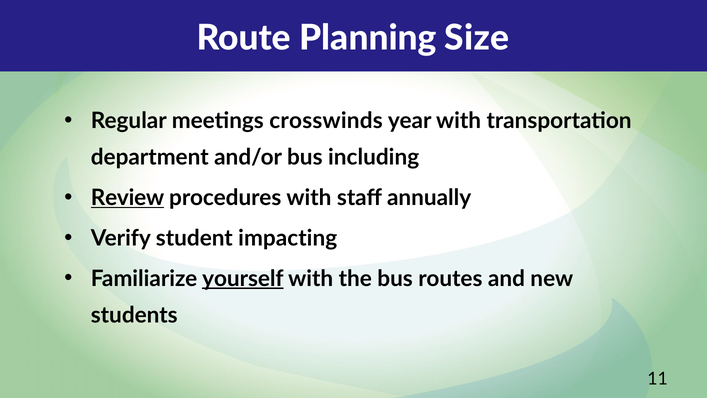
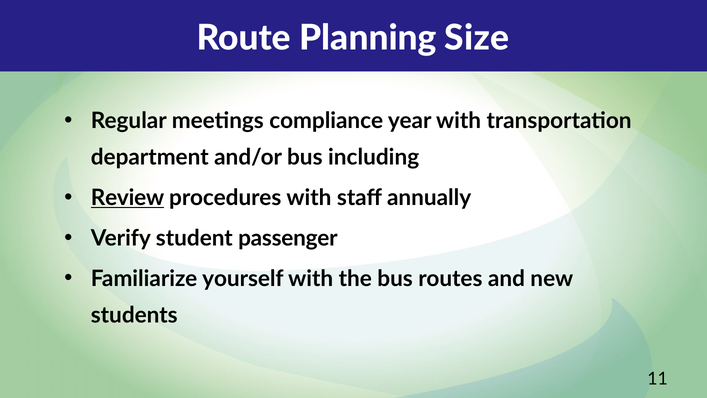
crosswinds: crosswinds -> compliance (326, 121)
impacting: impacting -> passenger (288, 238)
yourself underline: present -> none (243, 278)
